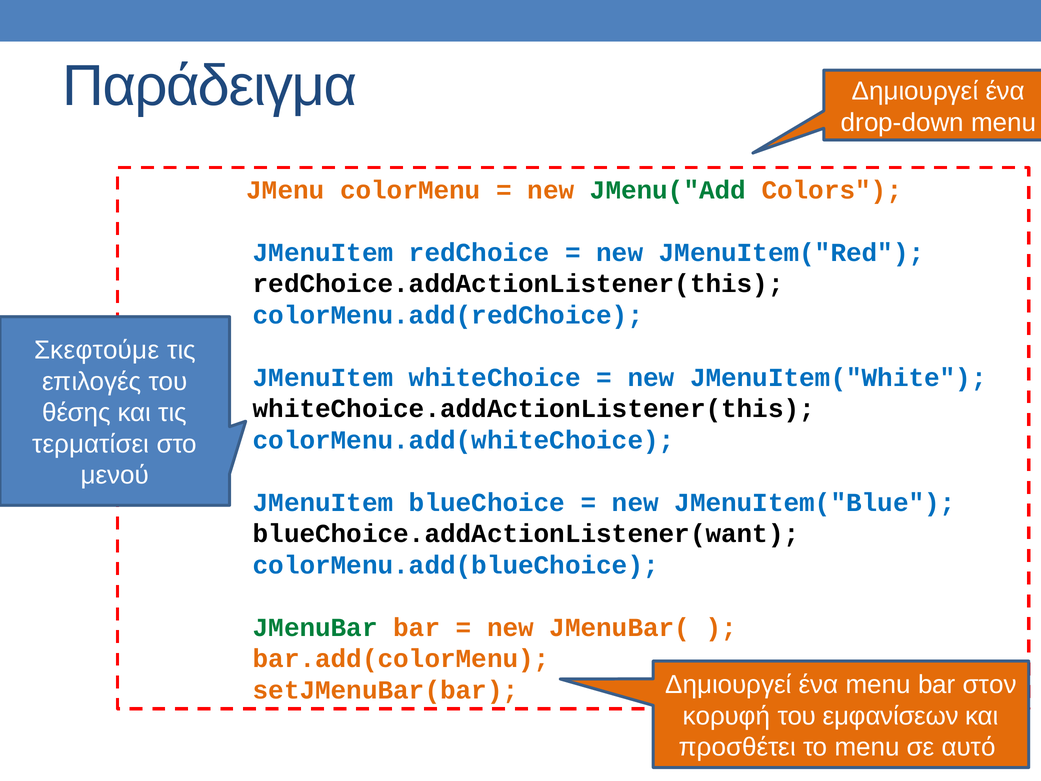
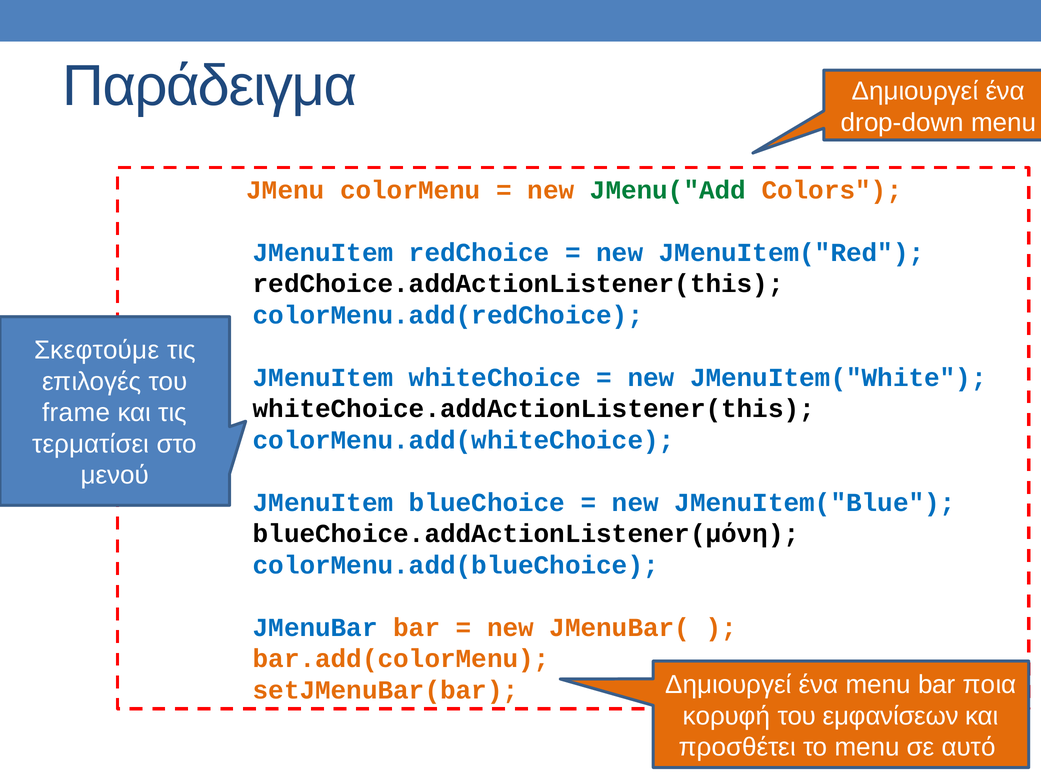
θέσης: θέσης -> frame (76, 413)
blueChoice.addActionListener(want: blueChoice.addActionListener(want -> blueChoice.addActionListener(μόνη (526, 534)
JMenuBar colour: green -> blue (315, 627)
στον: στον -> ποια (990, 685)
